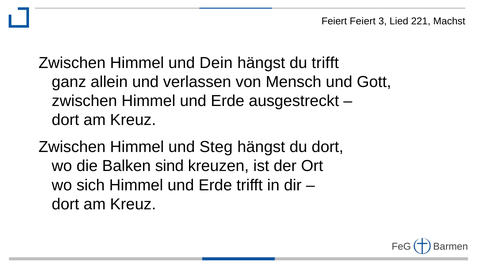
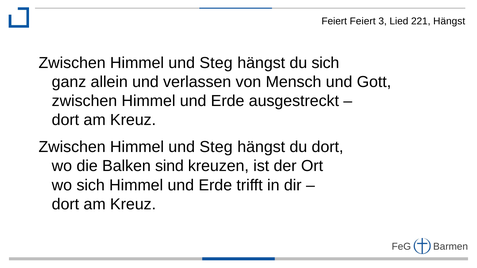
221 Machst: Machst -> Hängst (449, 21)
Dein: Dein -> Steg (216, 63)
du trifft: trifft -> sich (325, 63)
